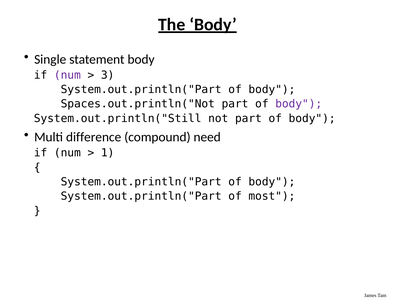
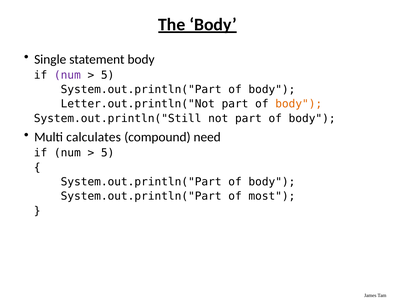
3: 3 -> 5 (108, 75)
Spaces.out.println("Not: Spaces.out.println("Not -> Letter.out.println("Not (138, 104)
body colour: purple -> orange (299, 104)
difference: difference -> calculates (94, 137)
1: 1 -> 5 (108, 153)
